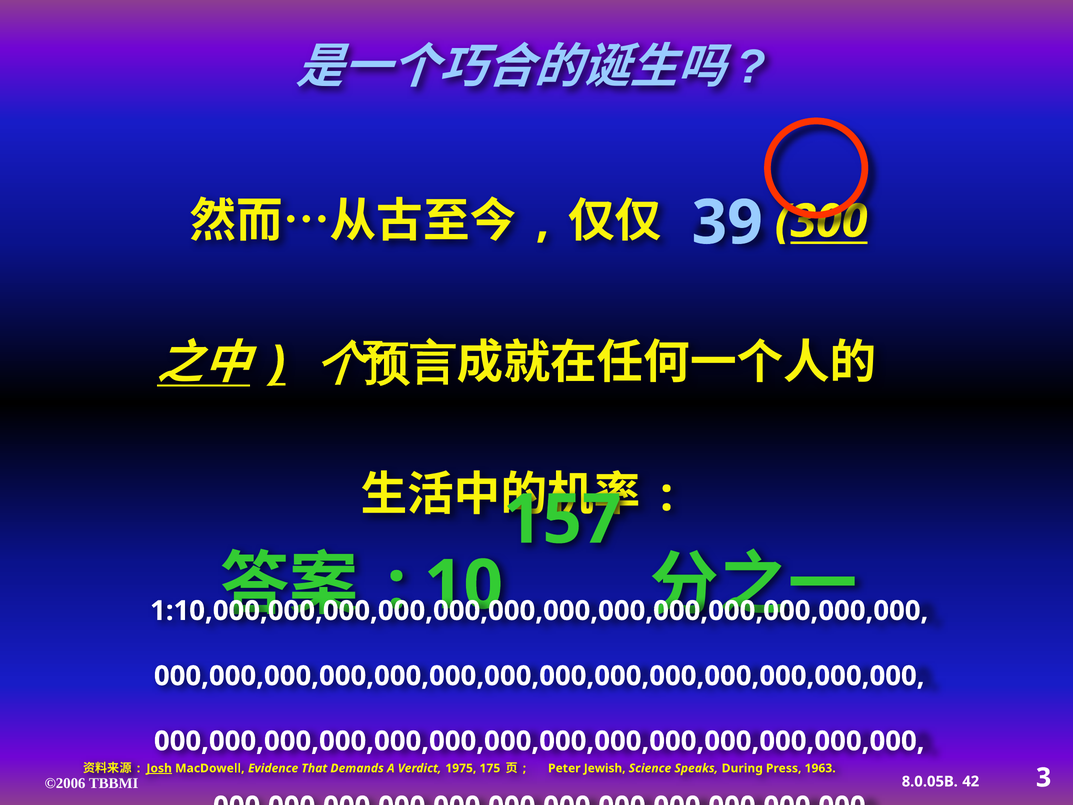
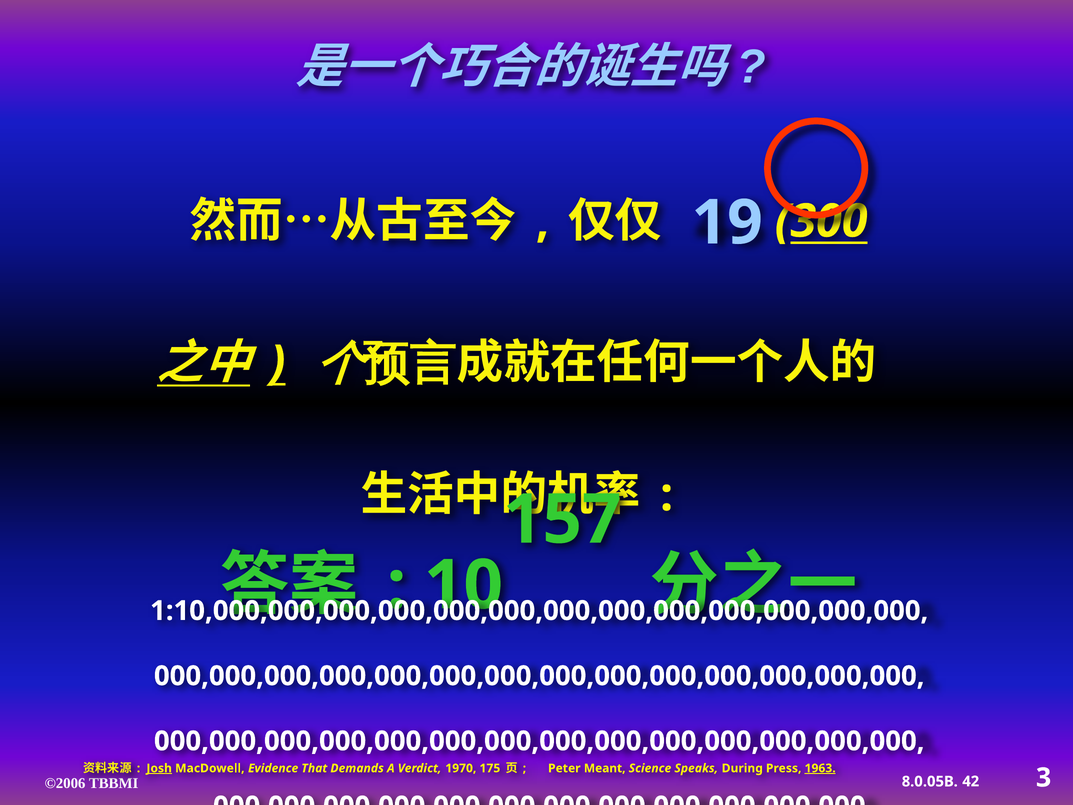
39: 39 -> 19 (727, 223)
1975: 1975 -> 1970 (461, 768)
Jewish: Jewish -> Meant (605, 768)
1963 underline: none -> present (820, 768)
